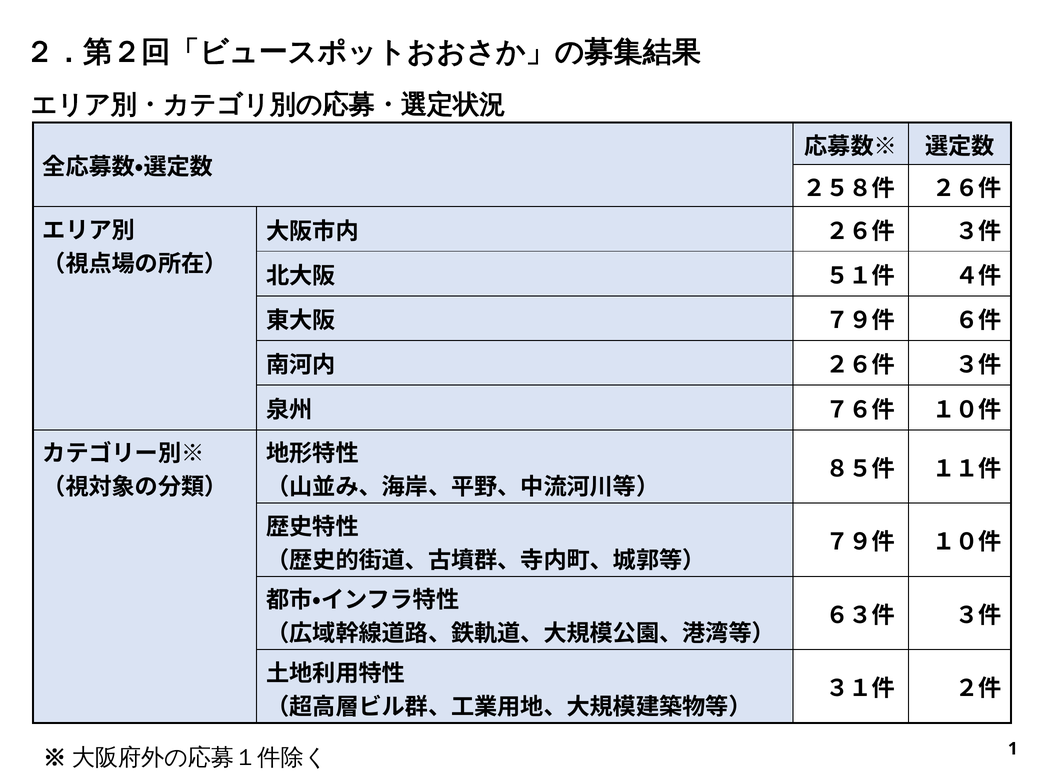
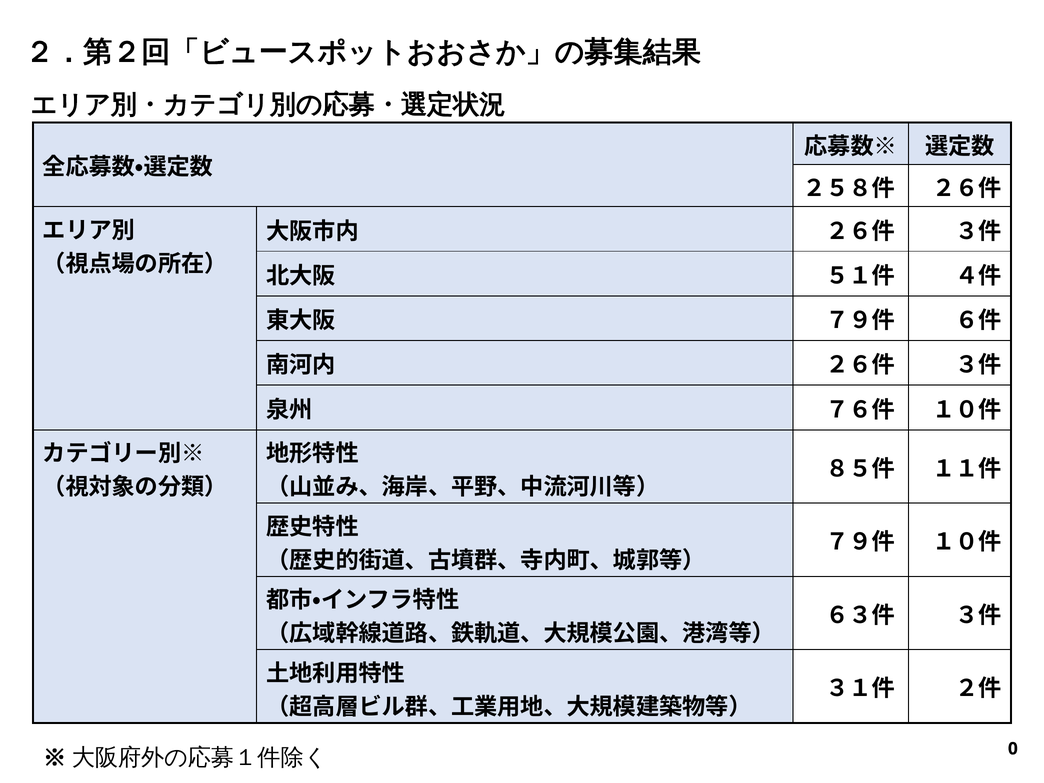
1: 1 -> 0 (1013, 749)
